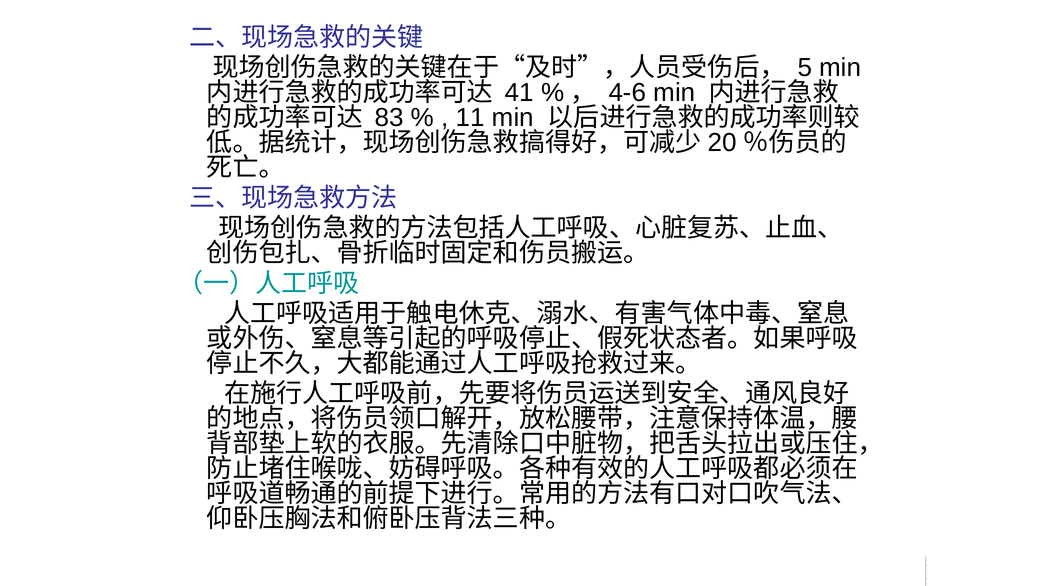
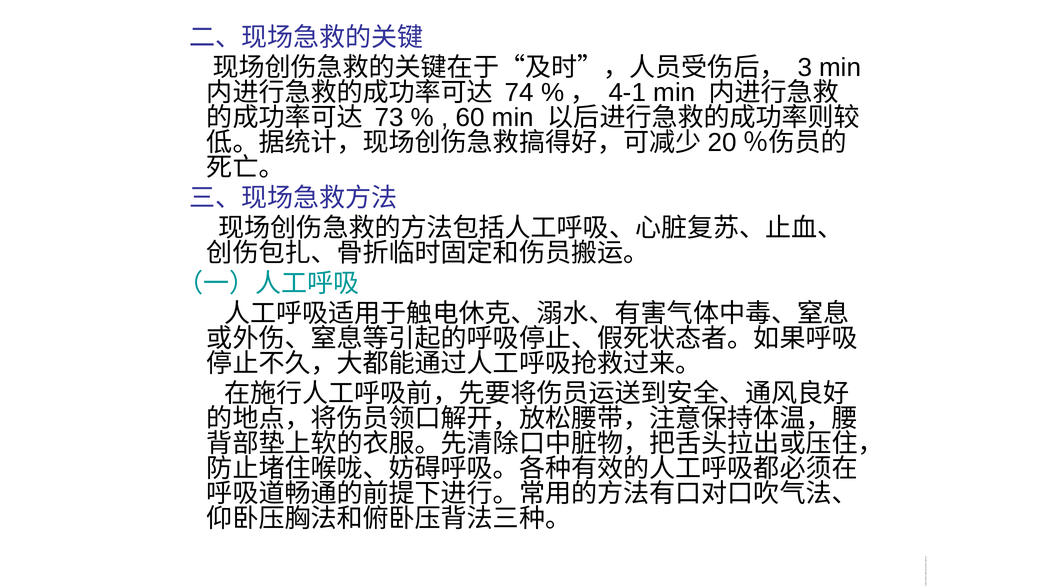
5: 5 -> 3 (805, 68)
41: 41 -> 74 (519, 93)
4-6: 4-6 -> 4-1 (627, 93)
83: 83 -> 73 (389, 118)
11: 11 -> 60 (470, 118)
